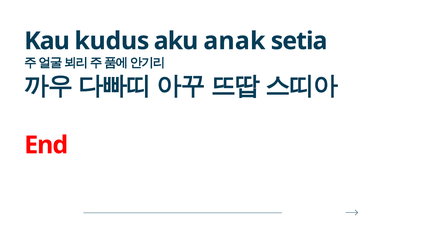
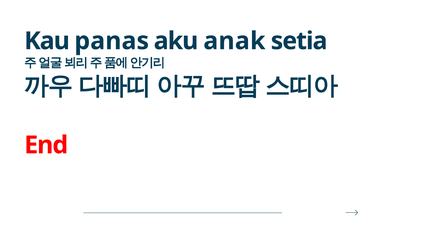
kudus: kudus -> panas (112, 41)
